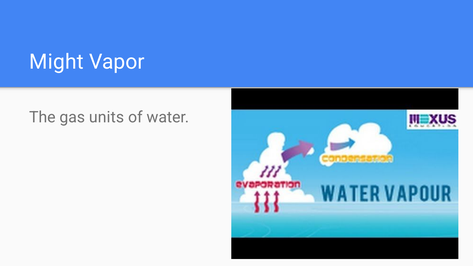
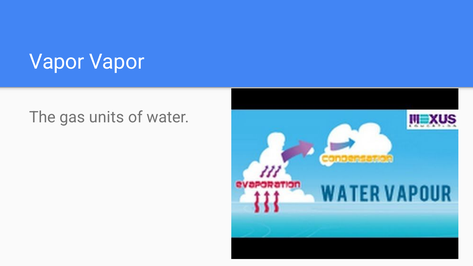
Might: Might -> Vapor (57, 62)
